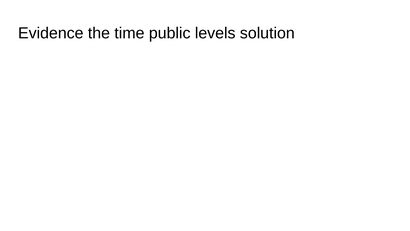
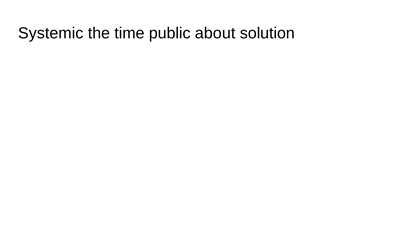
Evidence: Evidence -> Systemic (51, 33)
levels: levels -> about (215, 33)
